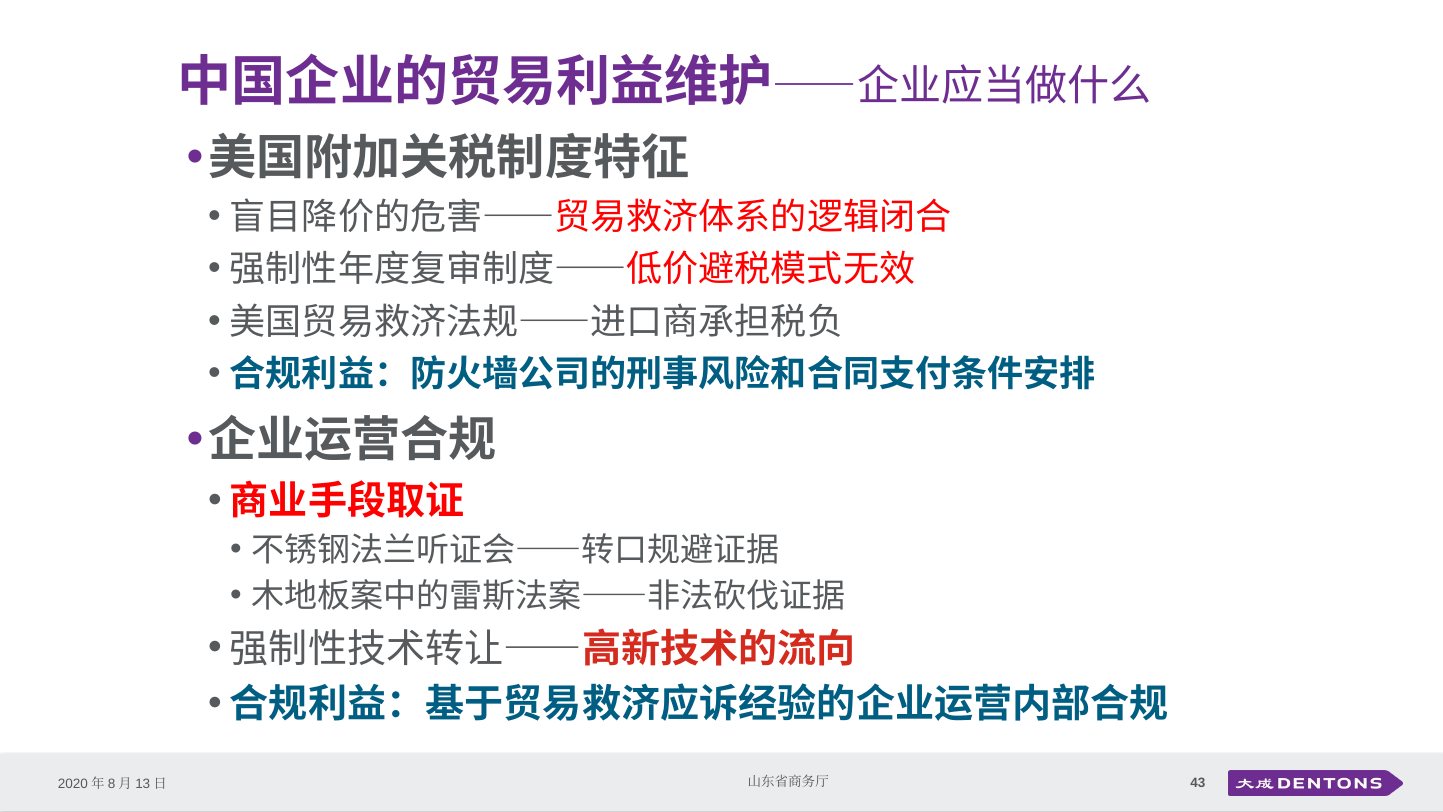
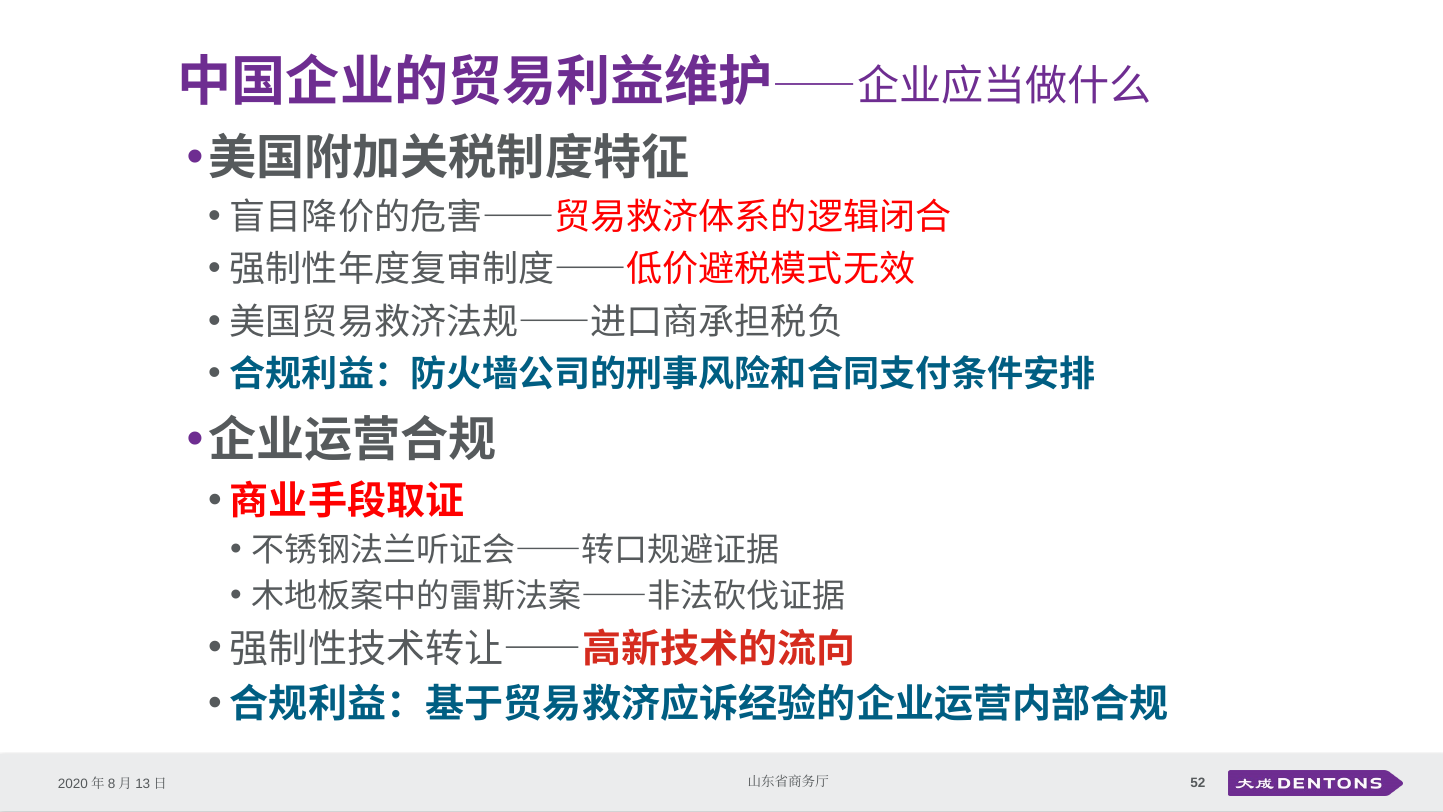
43: 43 -> 52 (1198, 783)
